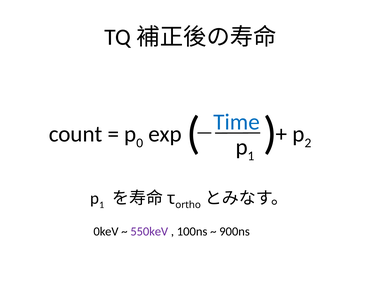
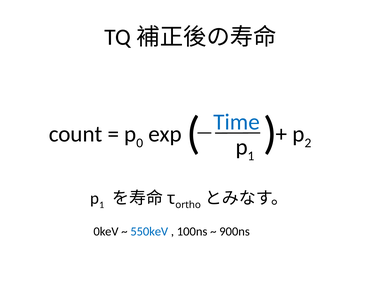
550keV colour: purple -> blue (149, 232)
